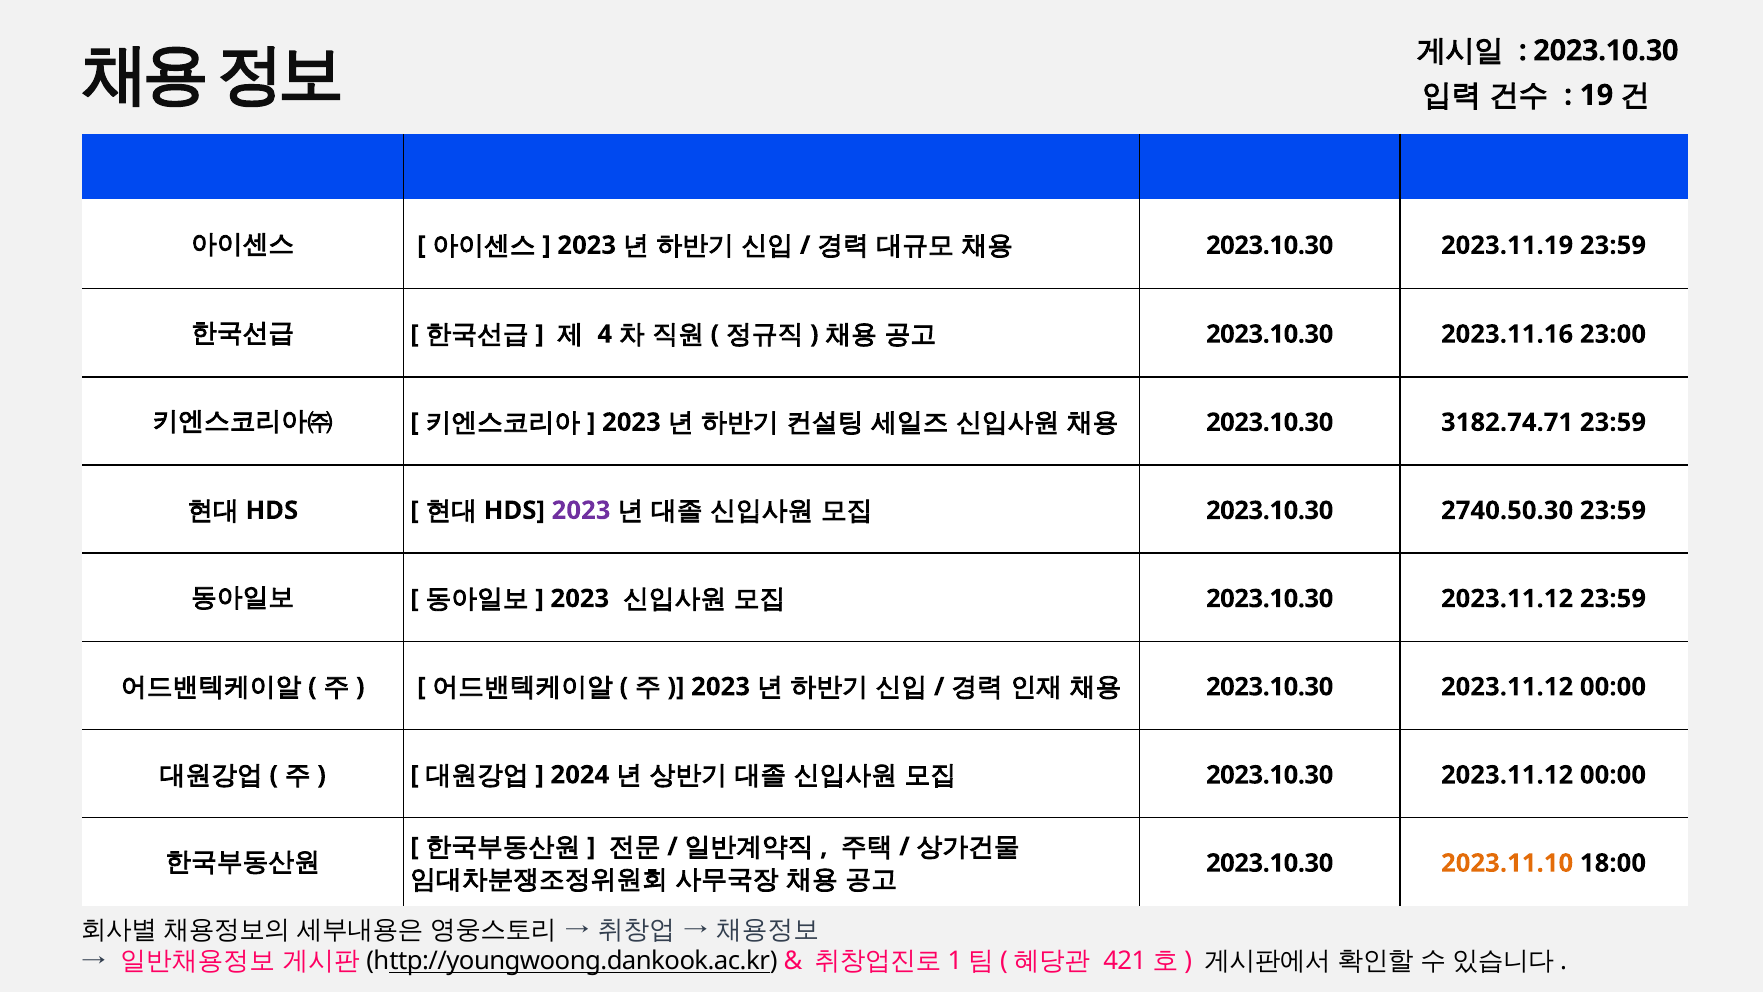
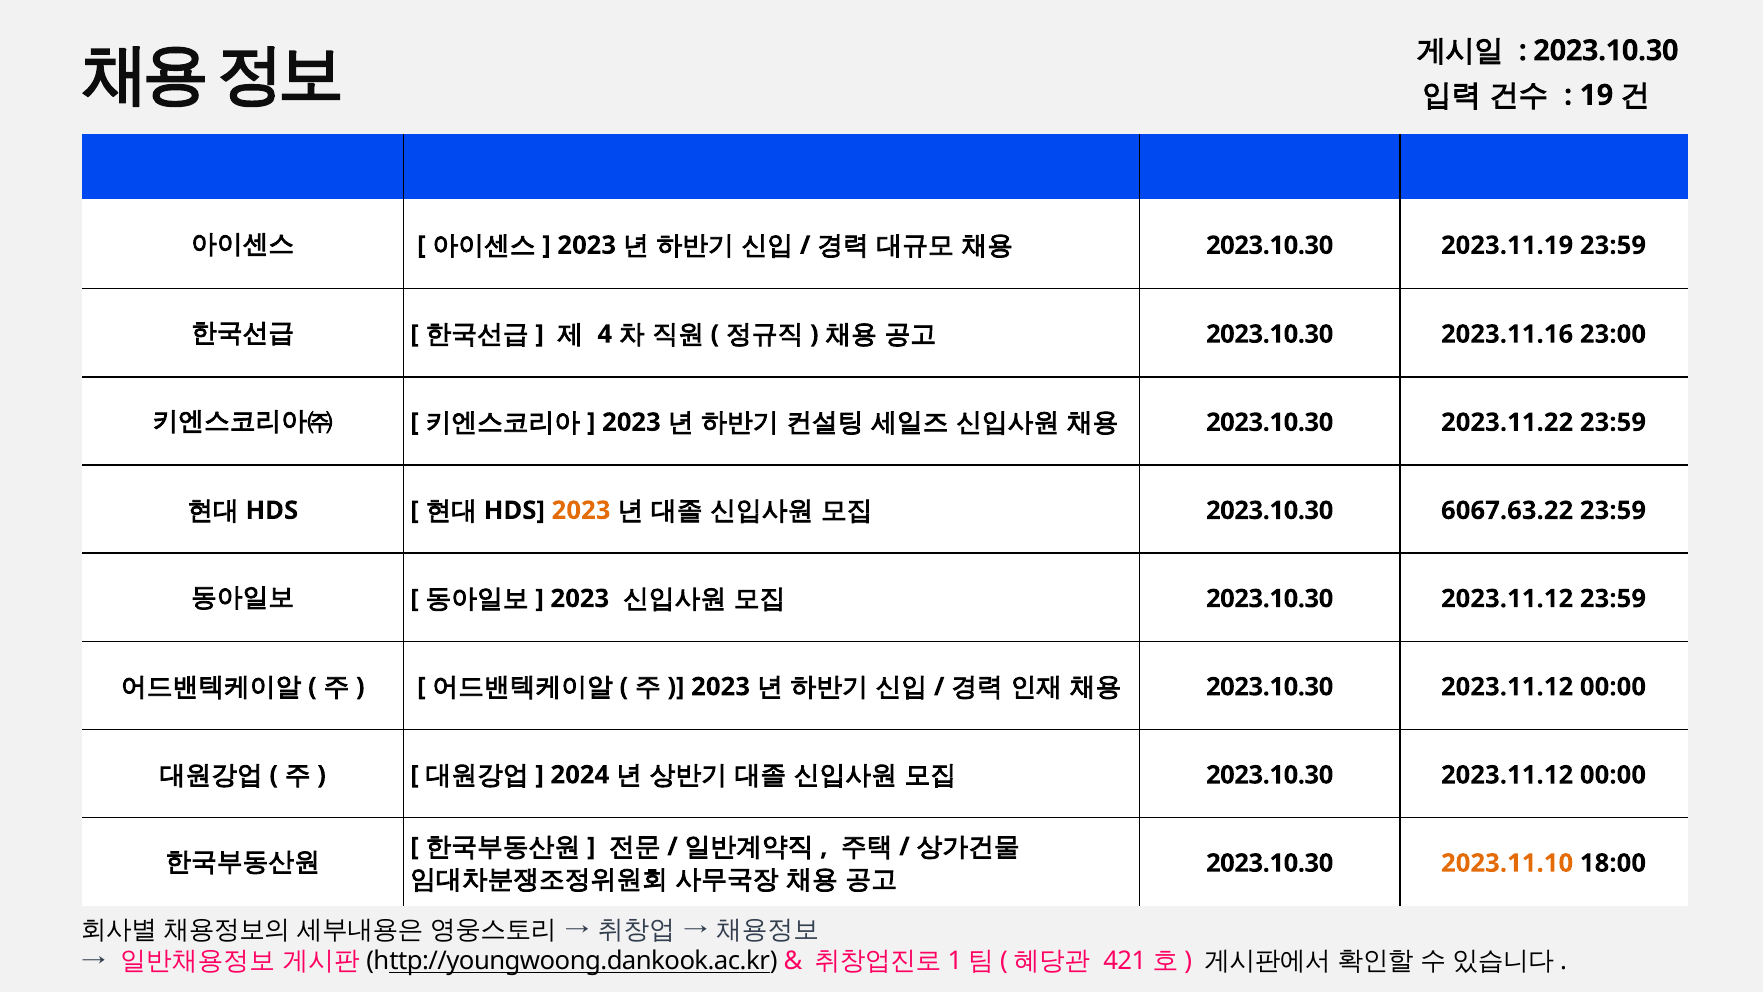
3182.74.71: 3182.74.71 -> 2023.11.22 (1507, 422)
2023 colour: purple -> orange (581, 510)
2740.50.30: 2740.50.30 -> 6067.63.22 (1507, 510)
